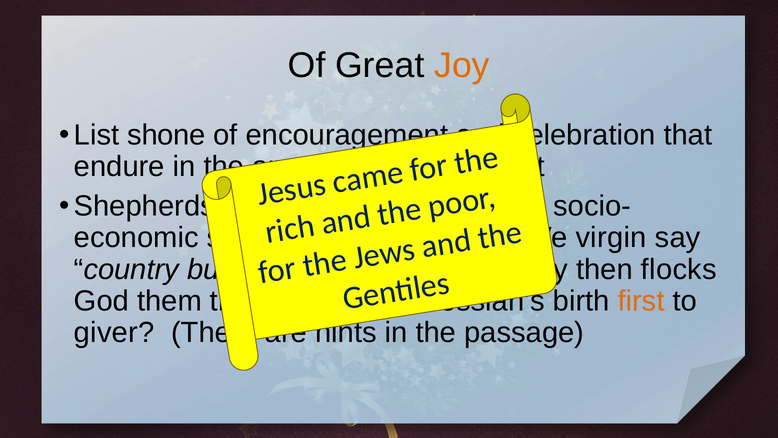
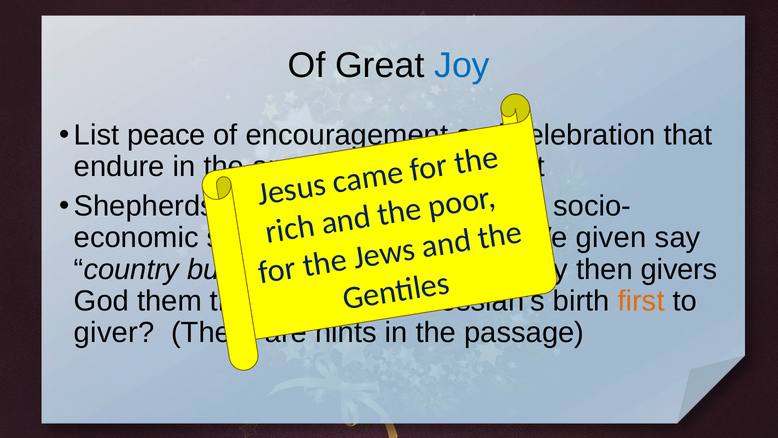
Joy colour: orange -> blue (462, 65)
shone: shone -> peace (166, 135)
virgin: virgin -> given (611, 238)
flocks: flocks -> givers (679, 269)
